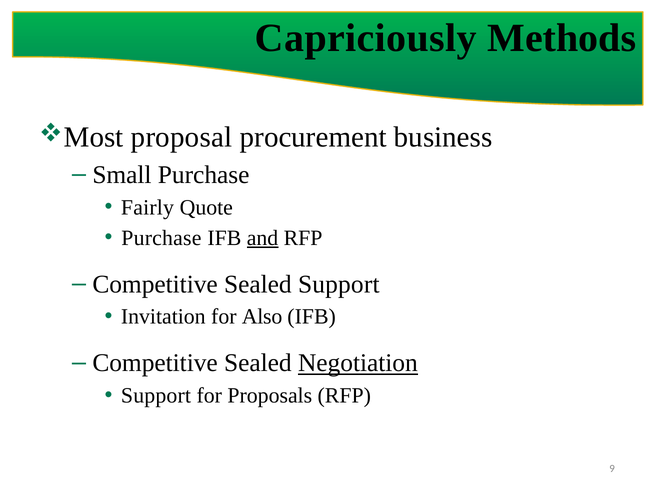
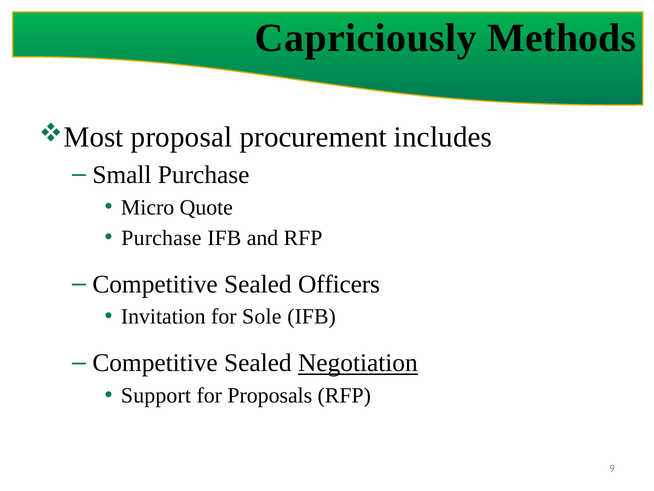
business: business -> includes (443, 137)
Fairly: Fairly -> Micro (148, 207)
and underline: present -> none (263, 238)
Sealed Support: Support -> Officers (339, 284)
Also: Also -> Sole (262, 316)
